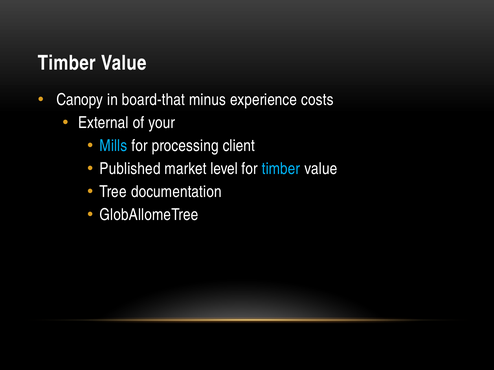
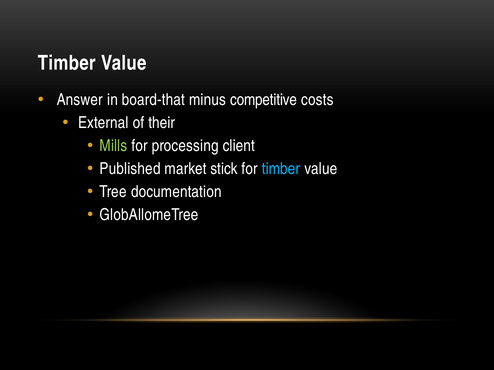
Canopy: Canopy -> Answer (80, 100)
experience: experience -> competitive (264, 100)
your: your -> their (162, 123)
Mills colour: light blue -> light green (113, 146)
level: level -> stick (224, 169)
